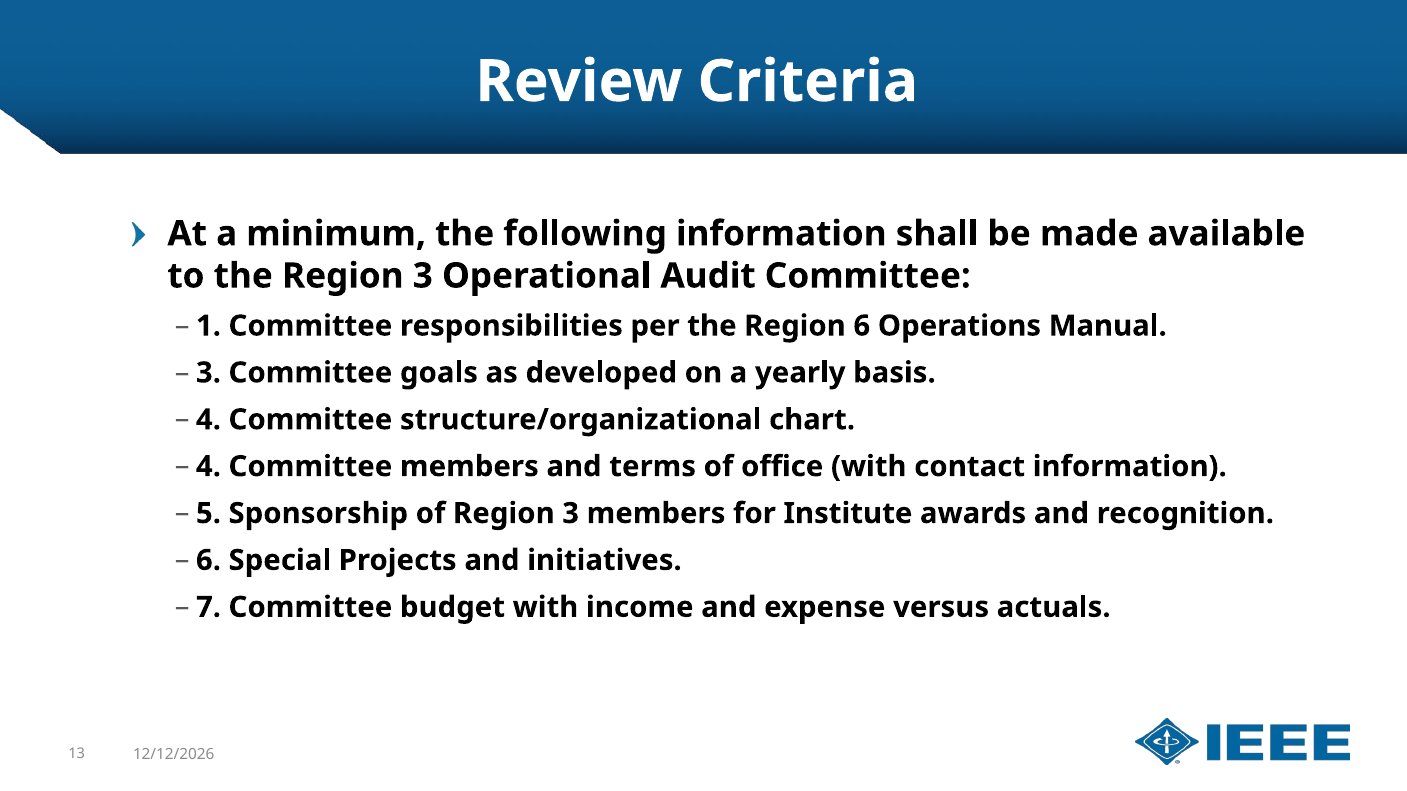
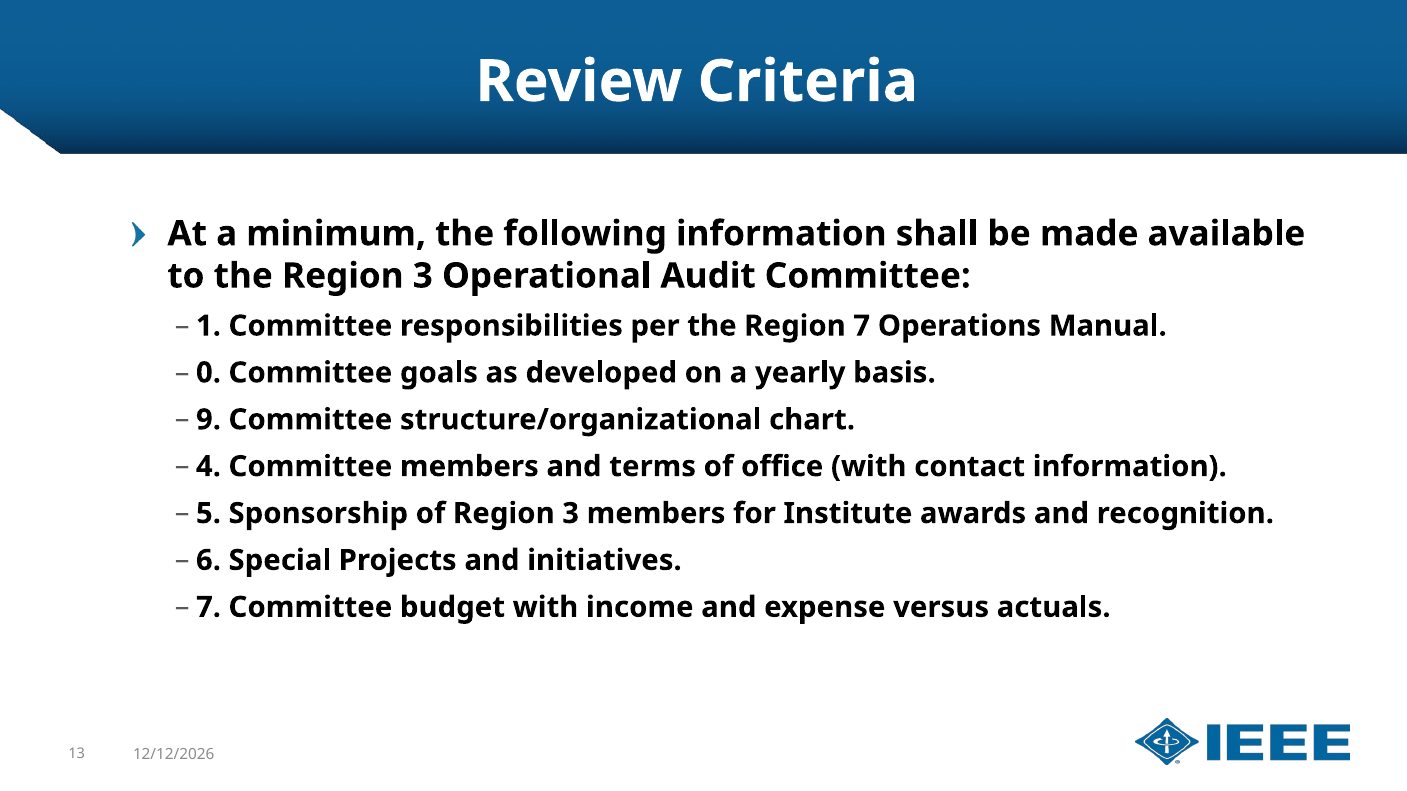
Region 6: 6 -> 7 (862, 326)
3: 3 -> 0 (208, 373)
4: 4 -> 9 (208, 420)
